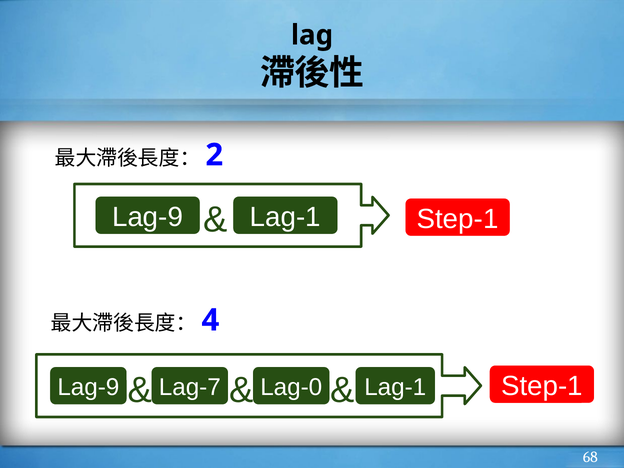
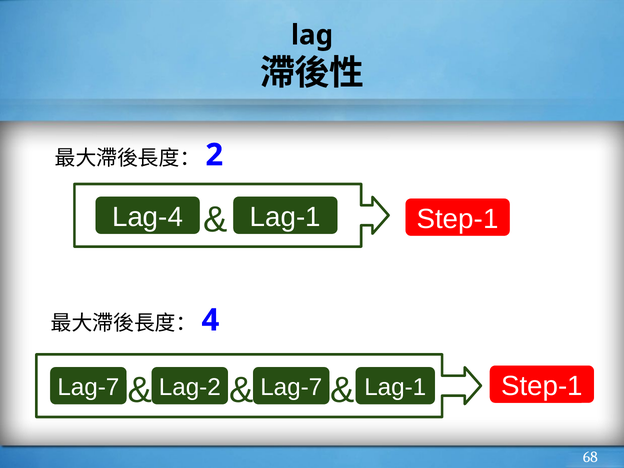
Lag-9: Lag-9 -> Lag-4 (148, 217)
Lag-9: Lag-9 -> Lag-7 (88, 387)
Lag-7: Lag-7 -> Lag-2 (190, 387)
Lag-0: Lag-0 -> Lag-7 (291, 387)
